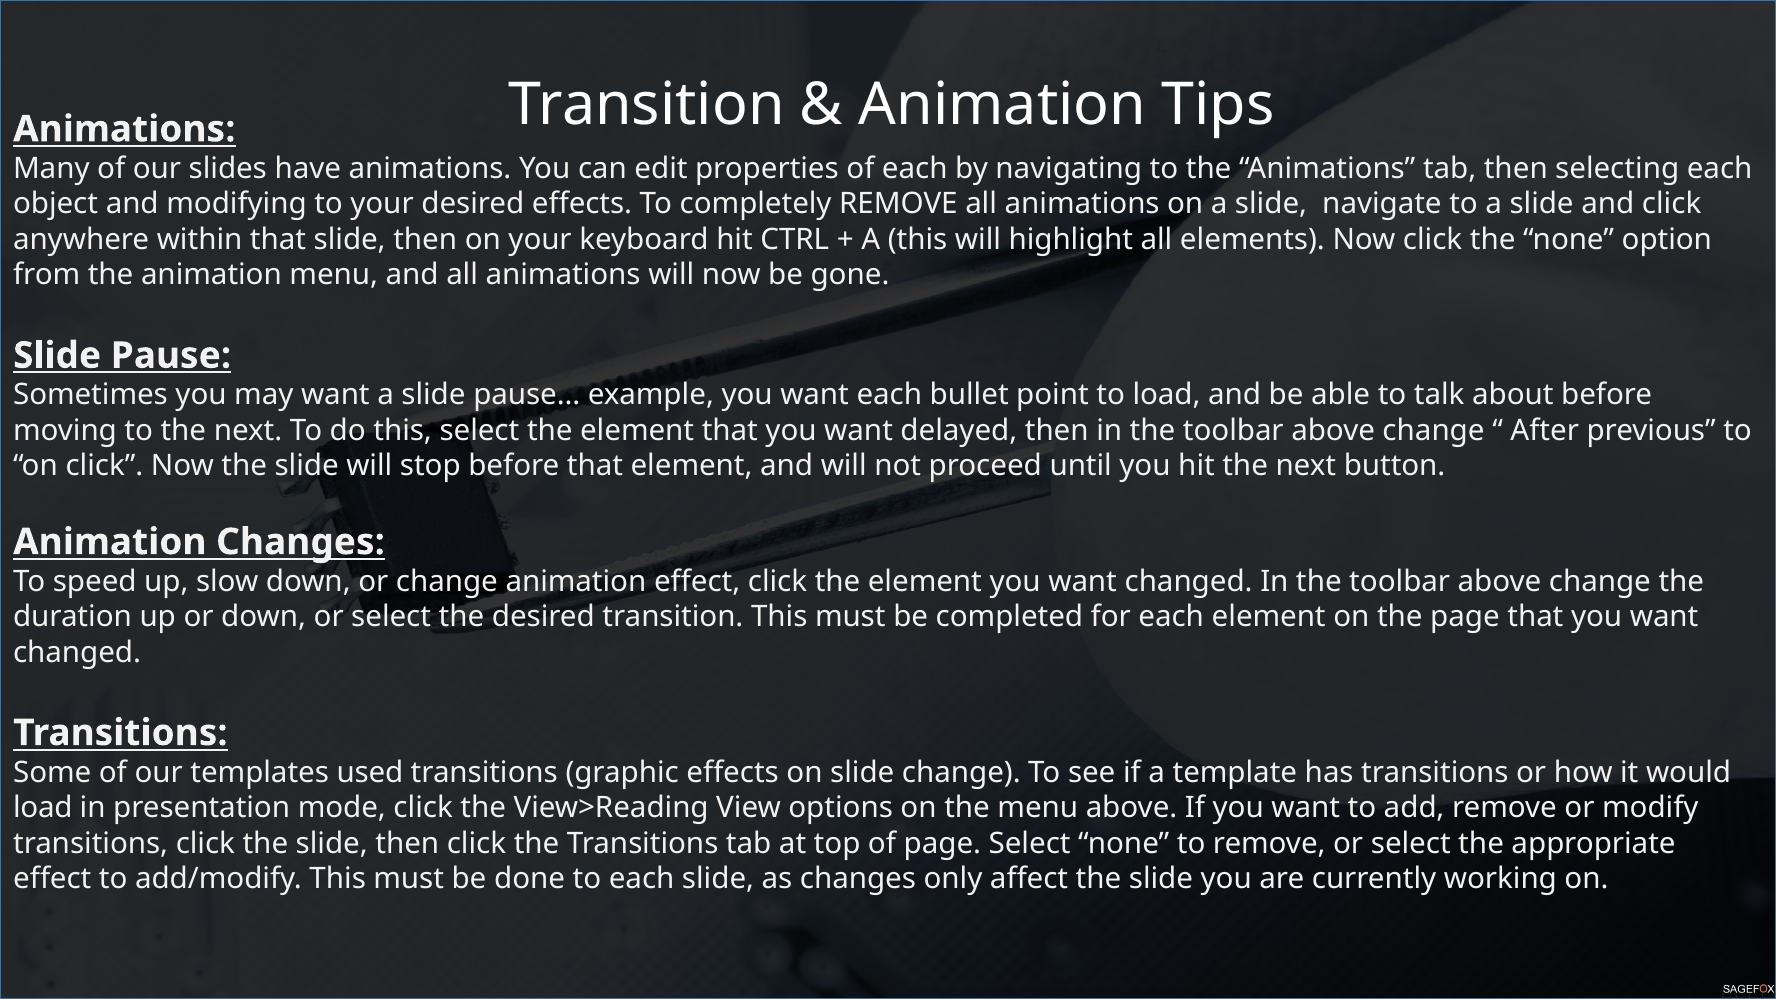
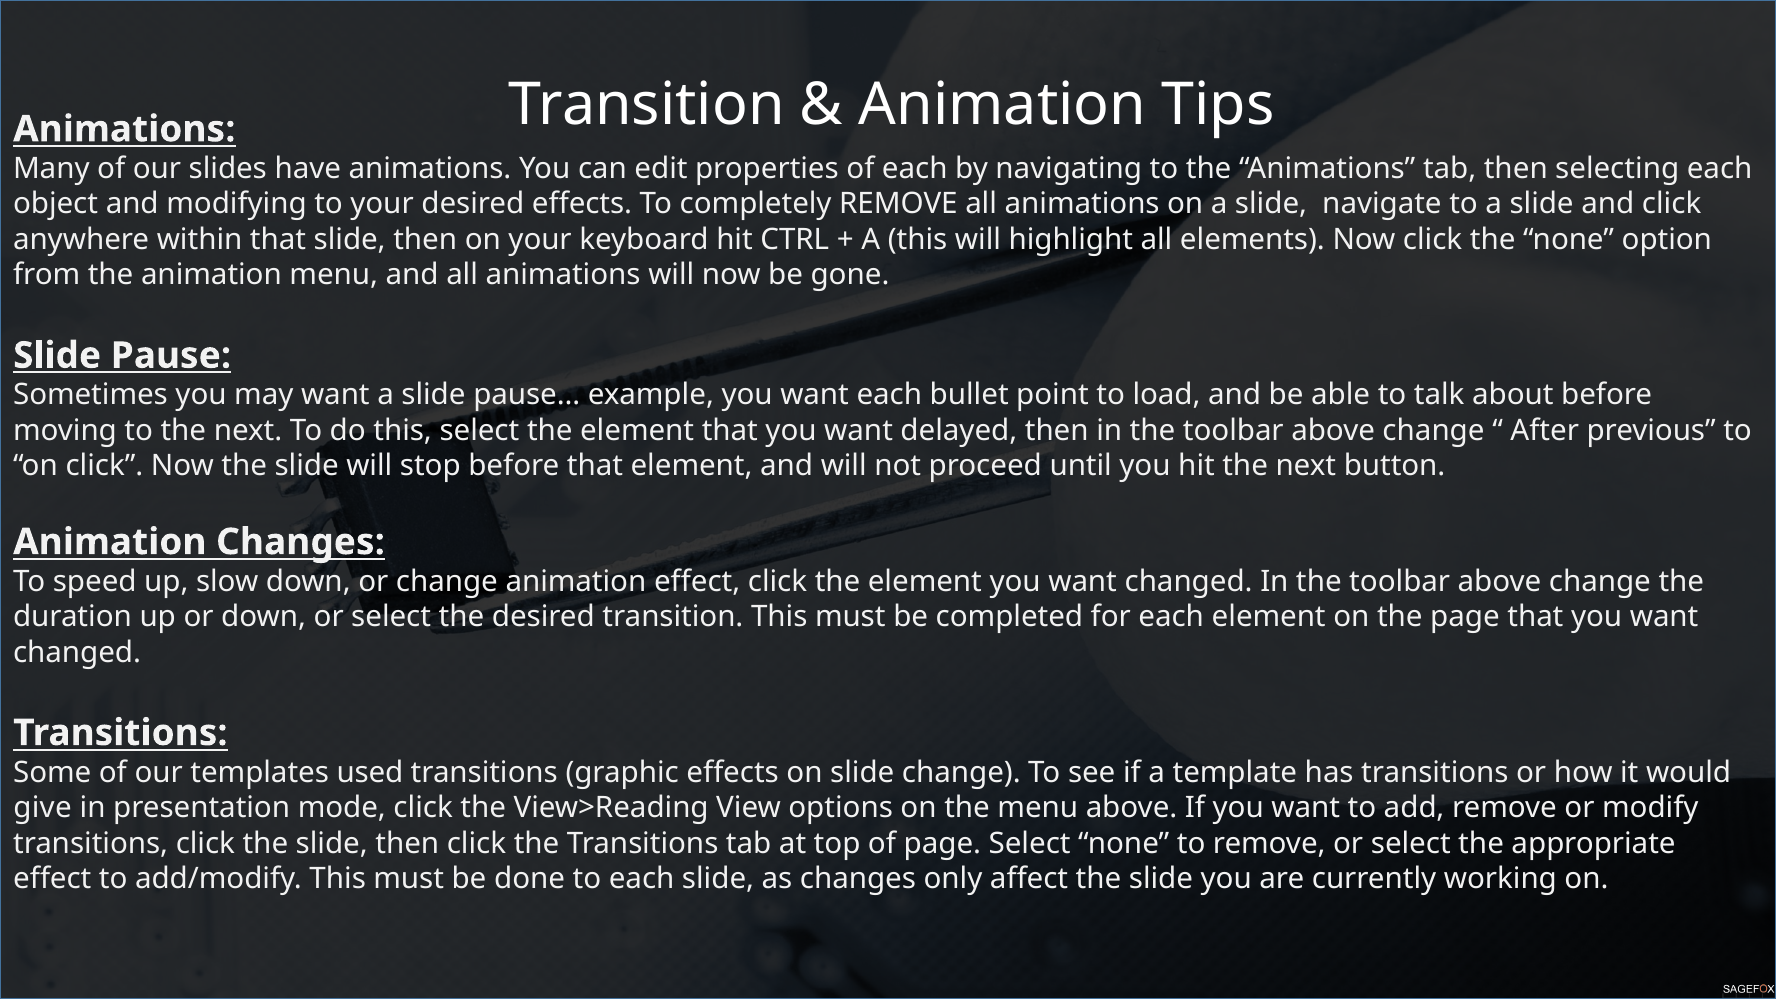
load: load -> give (42, 808)
